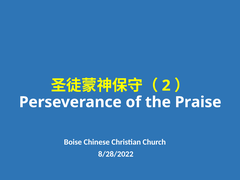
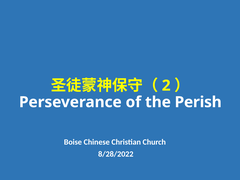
Praise: Praise -> Perish (198, 102)
